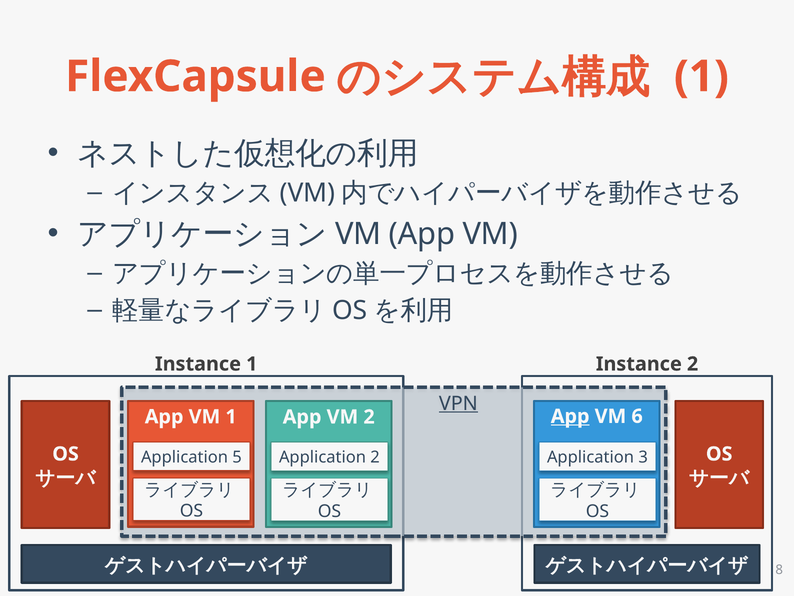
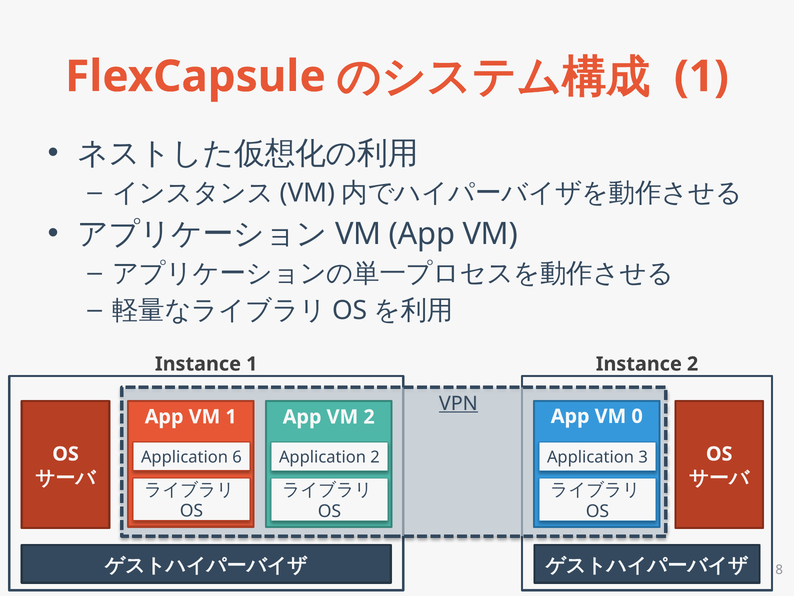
App underline: present -> none (570, 416)
6: 6 -> 0 (637, 416)
5: 5 -> 6 (237, 457)
